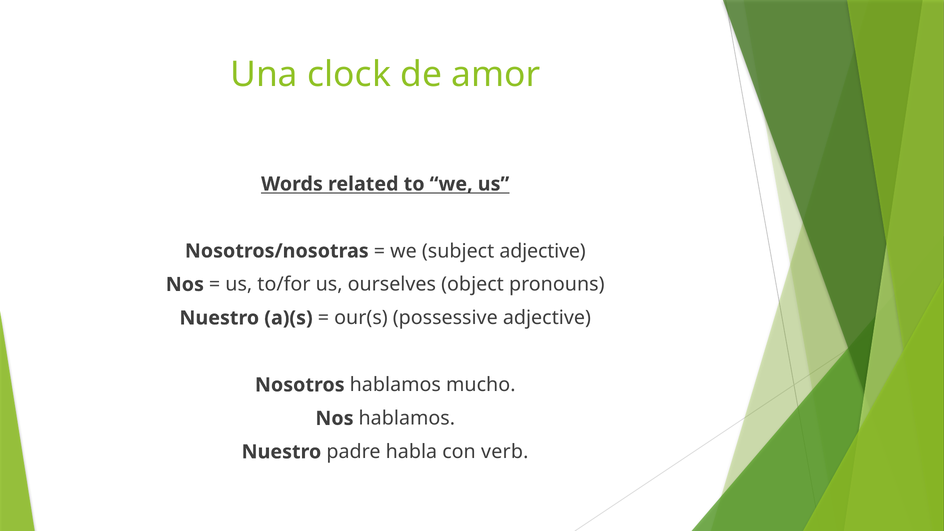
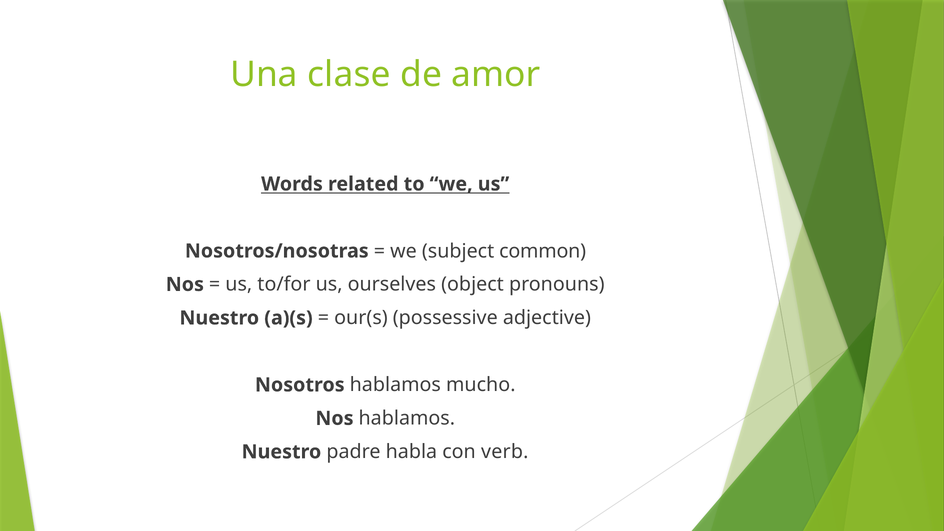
clock: clock -> clase (349, 74)
subject adjective: adjective -> common (543, 251)
